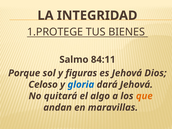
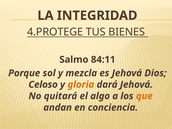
1.PROTEGE: 1.PROTEGE -> 4.PROTEGE (55, 32)
figuras: figuras -> mezcla (81, 73)
gloria colour: blue -> orange (81, 85)
maravillas: maravillas -> conciencia (113, 107)
